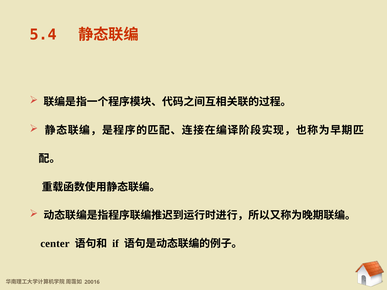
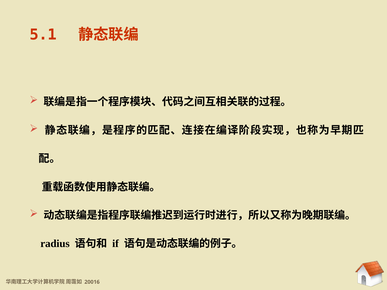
5.4: 5.4 -> 5.1 (43, 35)
center: center -> radius (55, 244)
